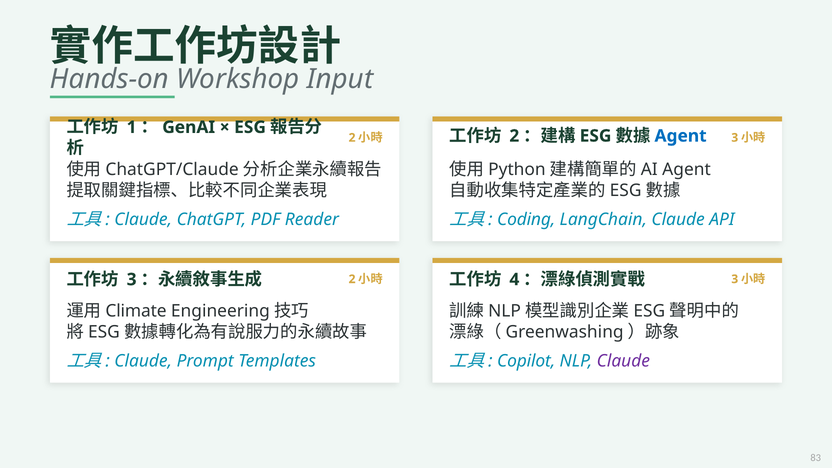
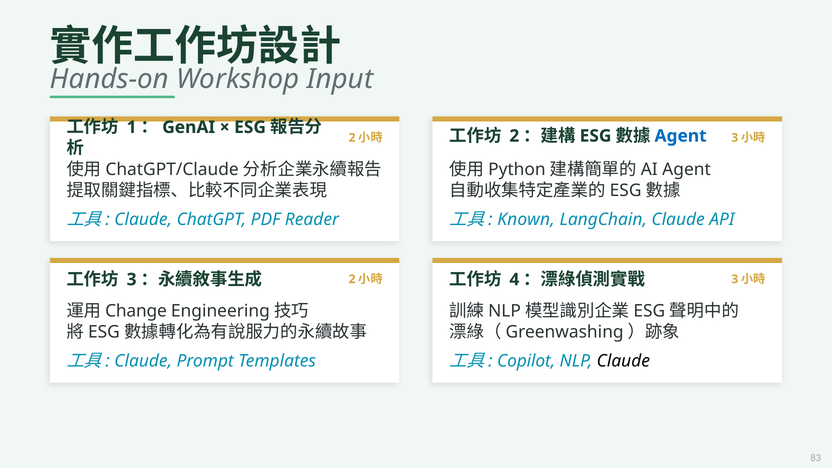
Coding: Coding -> Known (526, 220)
Climate: Climate -> Change (136, 311)
Claude colour: purple -> black (623, 361)
